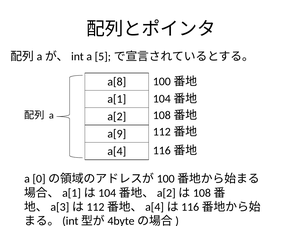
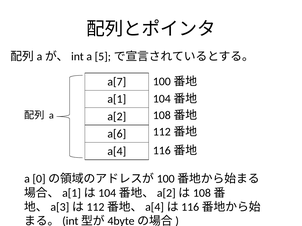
a[8: a[8 -> a[7 (117, 82)
a[9: a[9 -> a[6 (117, 134)
